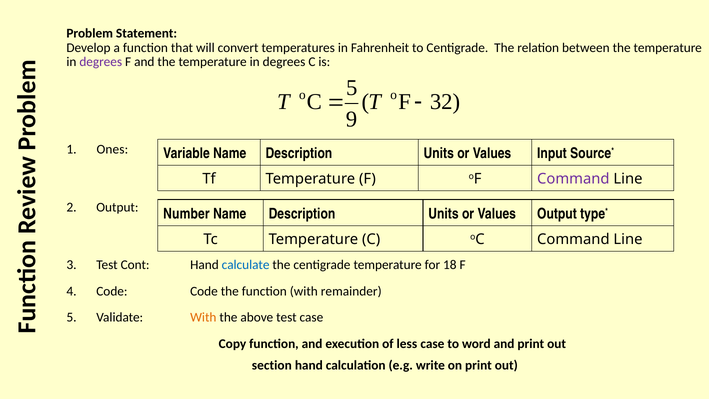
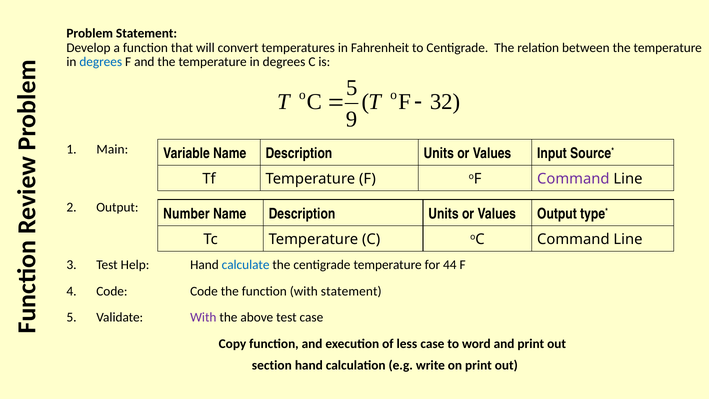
degrees colour: purple -> blue (101, 62)
Ones: Ones -> Main (112, 149)
Cont: Cont -> Help (135, 265)
18: 18 -> 44 (450, 265)
with remainder: remainder -> statement (351, 291)
With colour: orange -> purple (203, 317)
